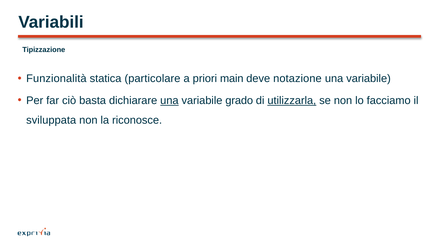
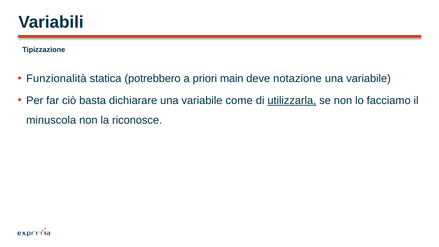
particolare: particolare -> potrebbero (153, 79)
una underline: present -> none (169, 101)
grado: grado -> come (239, 101)
sviluppata: sviluppata -> minuscola (51, 120)
